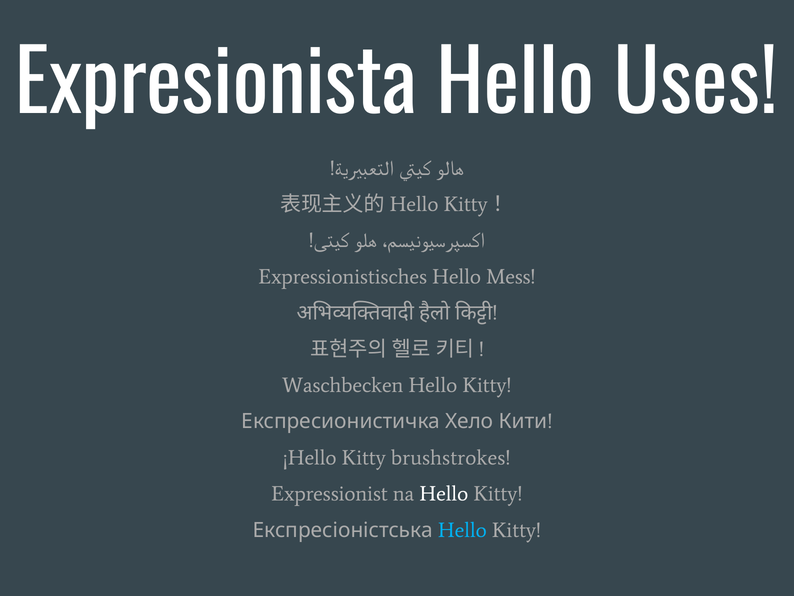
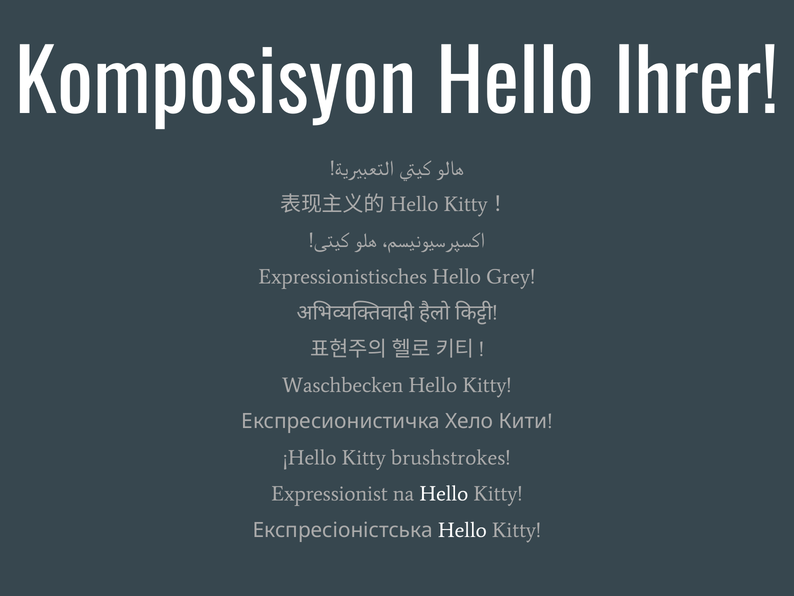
Expresionista: Expresionista -> Komposisyon (216, 85)
Uses: Uses -> Ihrer (696, 85)
Mess: Mess -> Grey (511, 276)
Hello colour: light blue -> white (462, 530)
